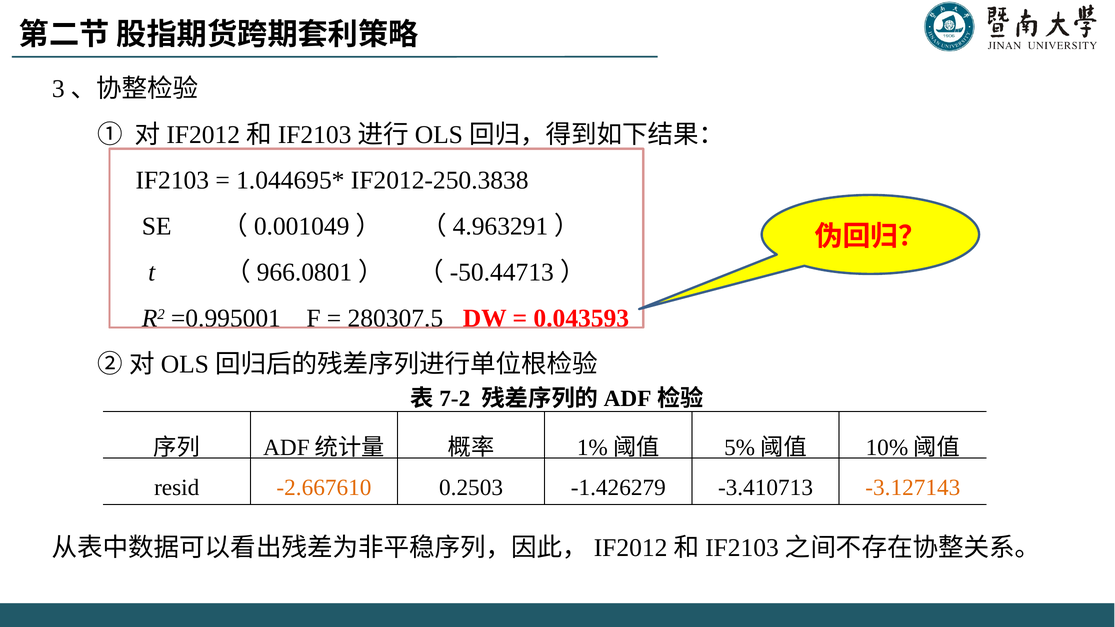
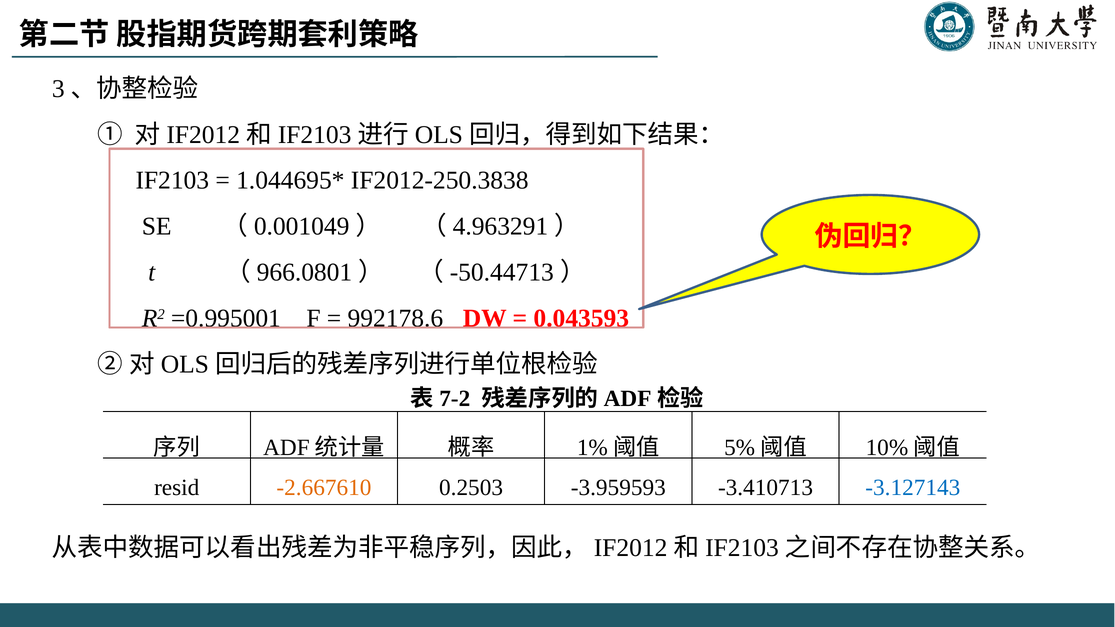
280307.5: 280307.5 -> 992178.6 (395, 319)
-1.426279: -1.426279 -> -3.959593 (618, 488)
-3.127143 colour: orange -> blue (913, 488)
